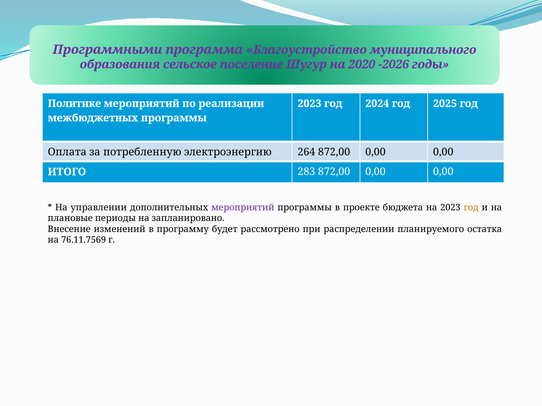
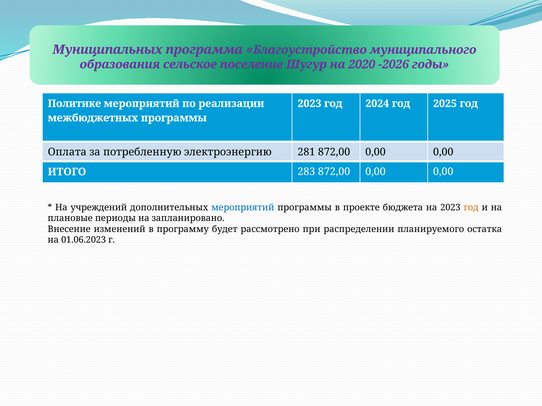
Программными: Программными -> Муниципальных (108, 50)
264: 264 -> 281 (306, 152)
управлении: управлении -> учреждений (99, 208)
мероприятий colour: purple -> blue (243, 208)
76.11.7569: 76.11.7569 -> 01.06.2023 (84, 240)
